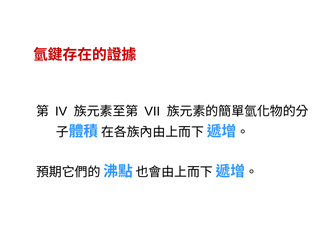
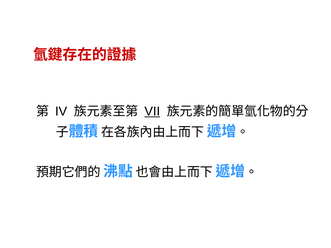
VII underline: none -> present (152, 111)
